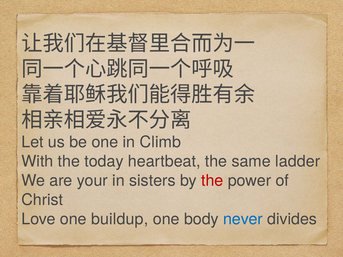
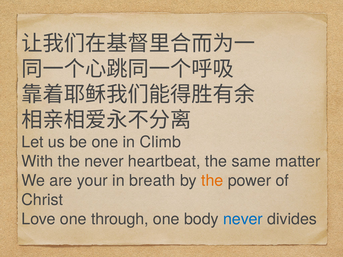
the today: today -> never (104, 162)
ladder: ladder -> matter (298, 162)
sisters: sisters -> breath (152, 181)
the colour: red -> orange (212, 181)
buildup: buildup -> through (120, 219)
